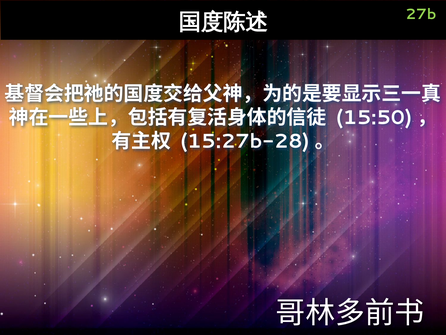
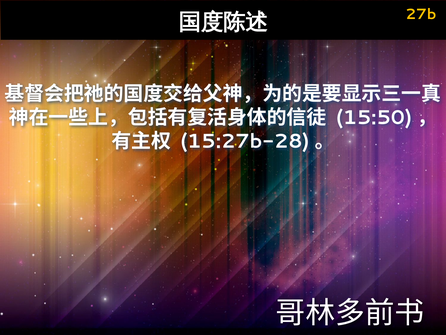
27b colour: light green -> yellow (421, 14)
